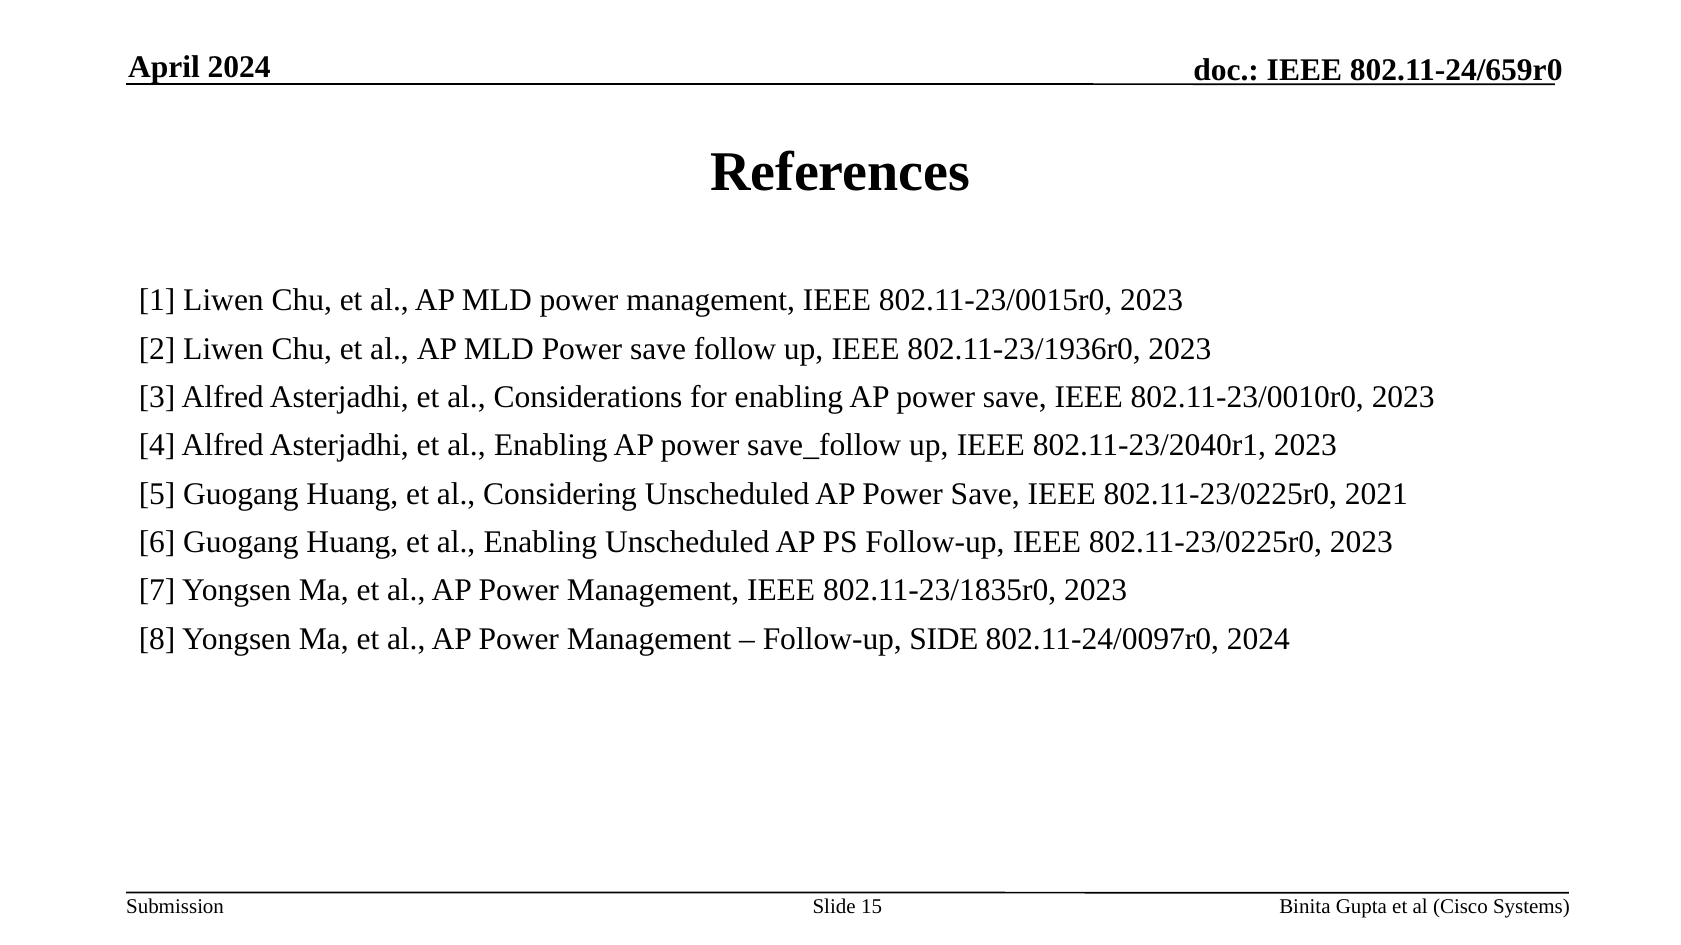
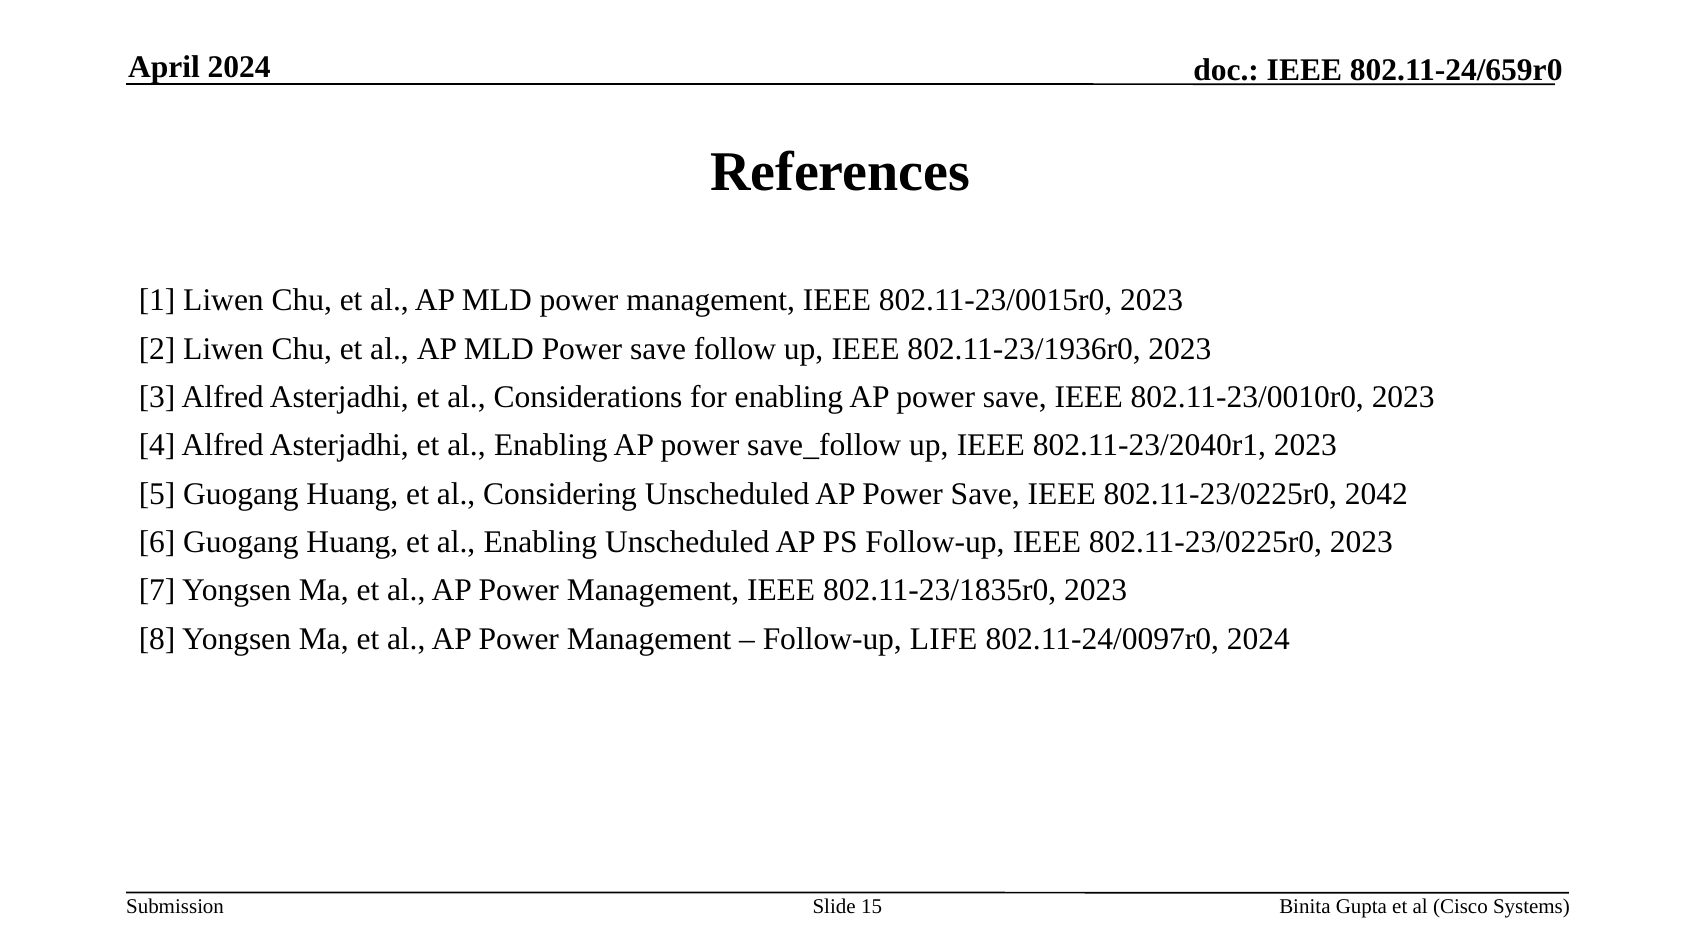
2021: 2021 -> 2042 (1376, 494)
SIDE: SIDE -> LIFE (944, 639)
